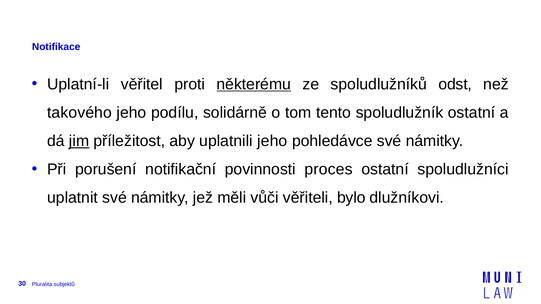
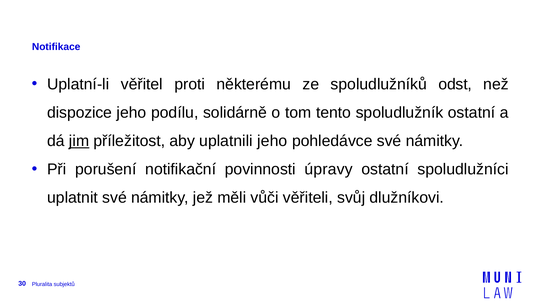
některému underline: present -> none (254, 84)
takového: takového -> dispozice (80, 113)
proces: proces -> úpravy (329, 170)
bylo: bylo -> svůj (351, 198)
